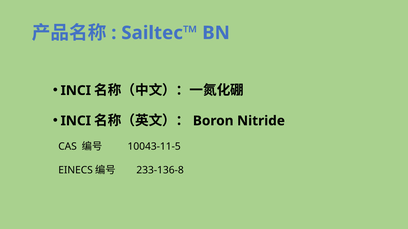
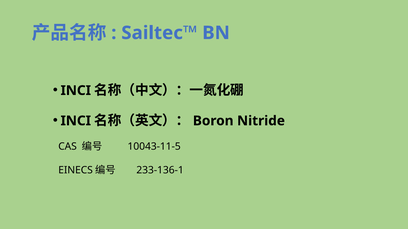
233-136-8: 233-136-8 -> 233-136-1 (160, 171)
